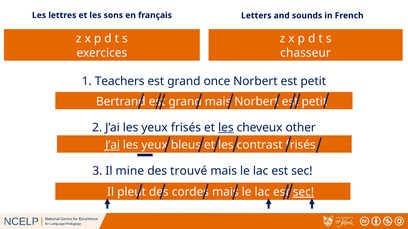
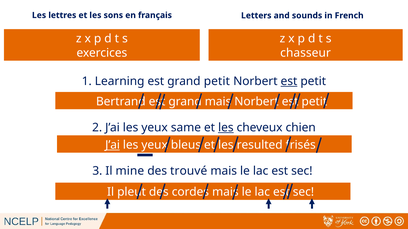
Teachers: Teachers -> Learning (120, 81)
grand once: once -> petit (217, 81)
est underline: none -> present (289, 81)
yeux frisés: frisés -> same (186, 128)
other: other -> chien (301, 128)
contrast: contrast -> resulted (260, 145)
sec underline: present -> none (303, 192)
